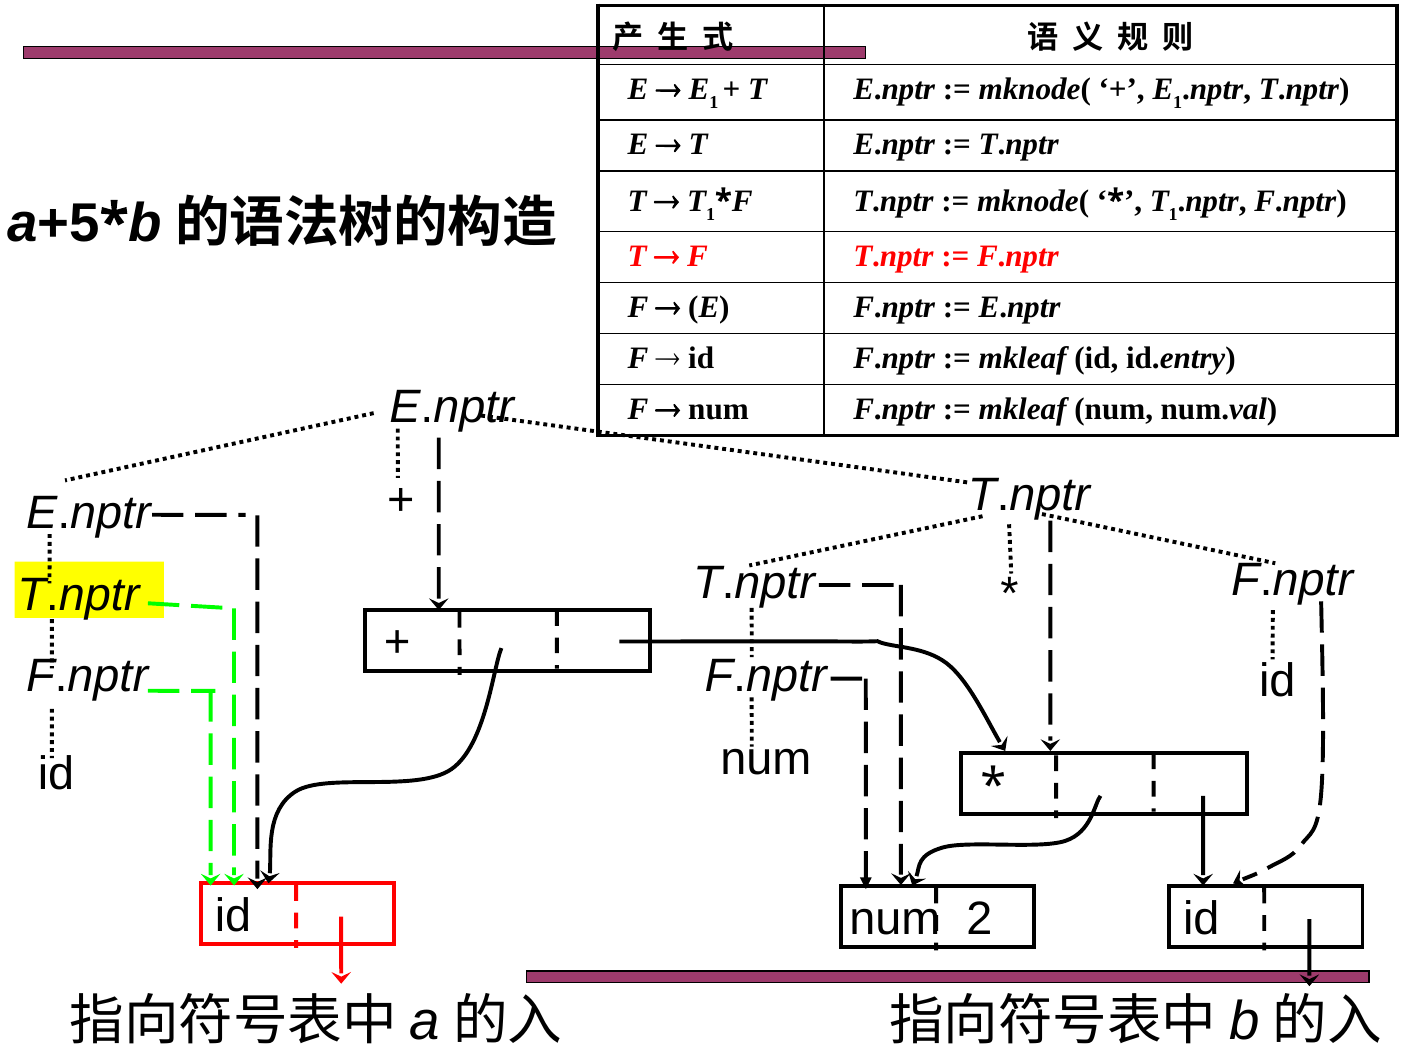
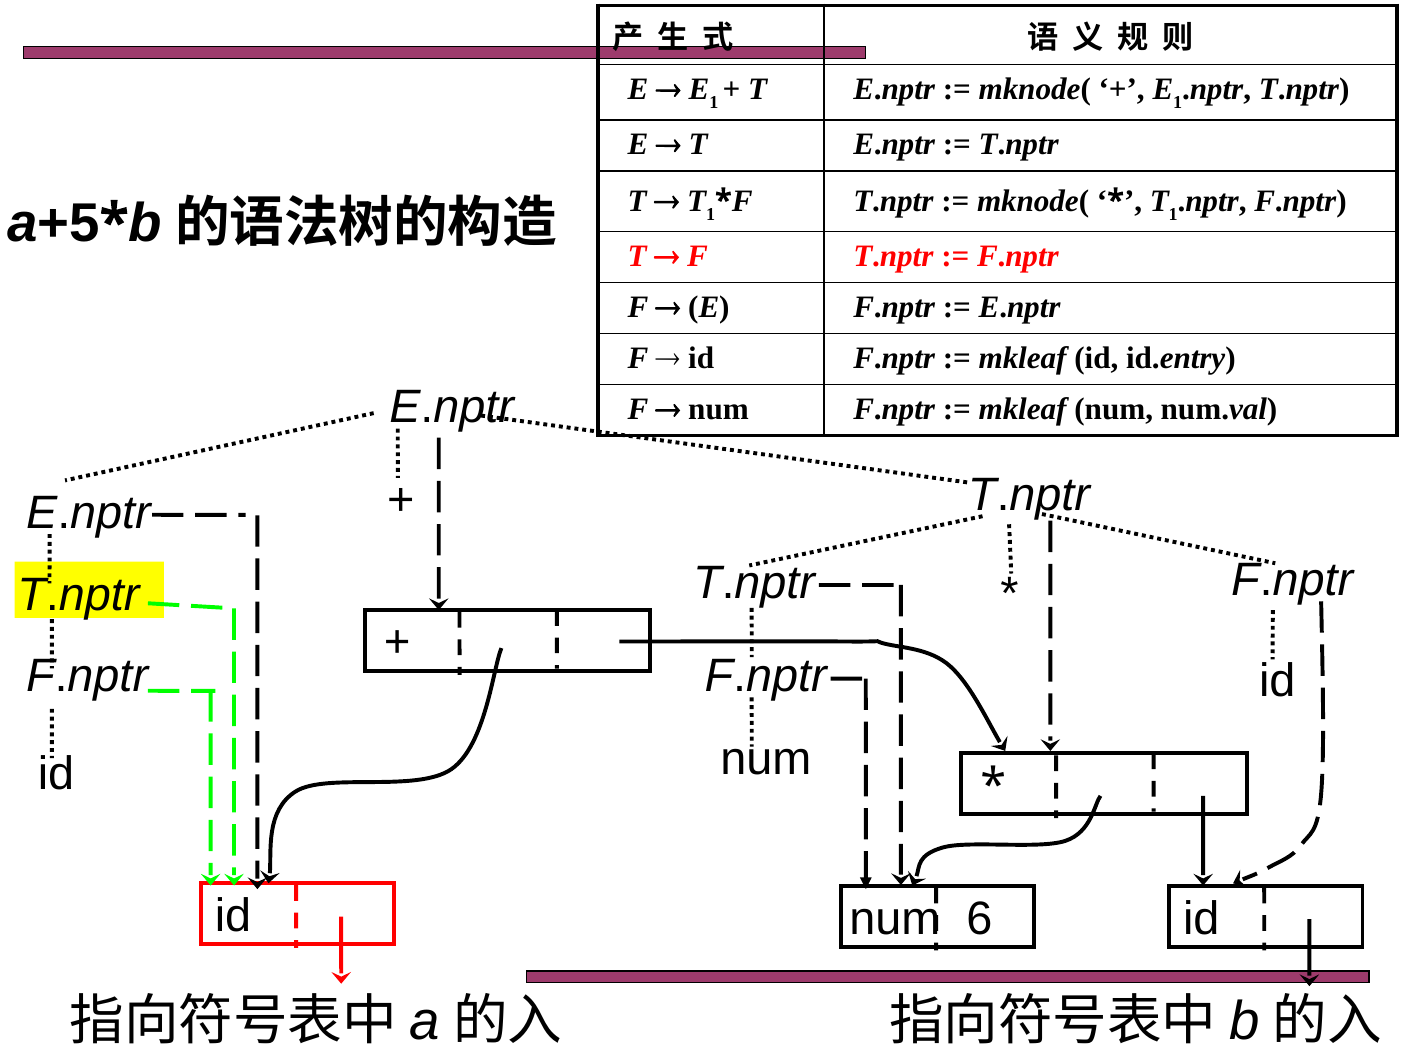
2: 2 -> 6 (979, 919)
